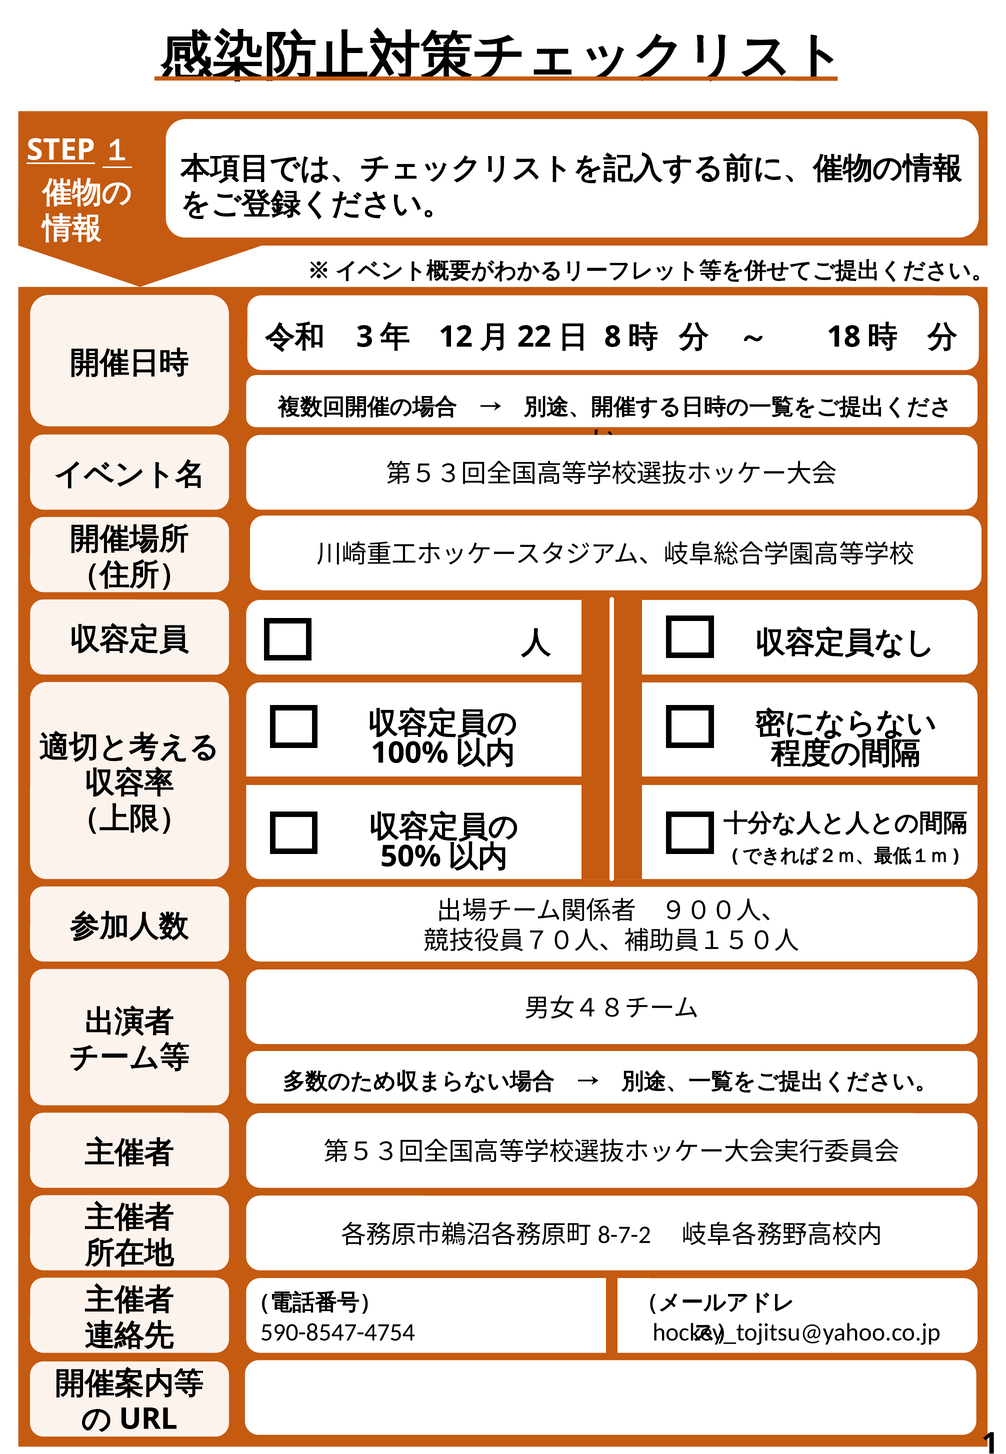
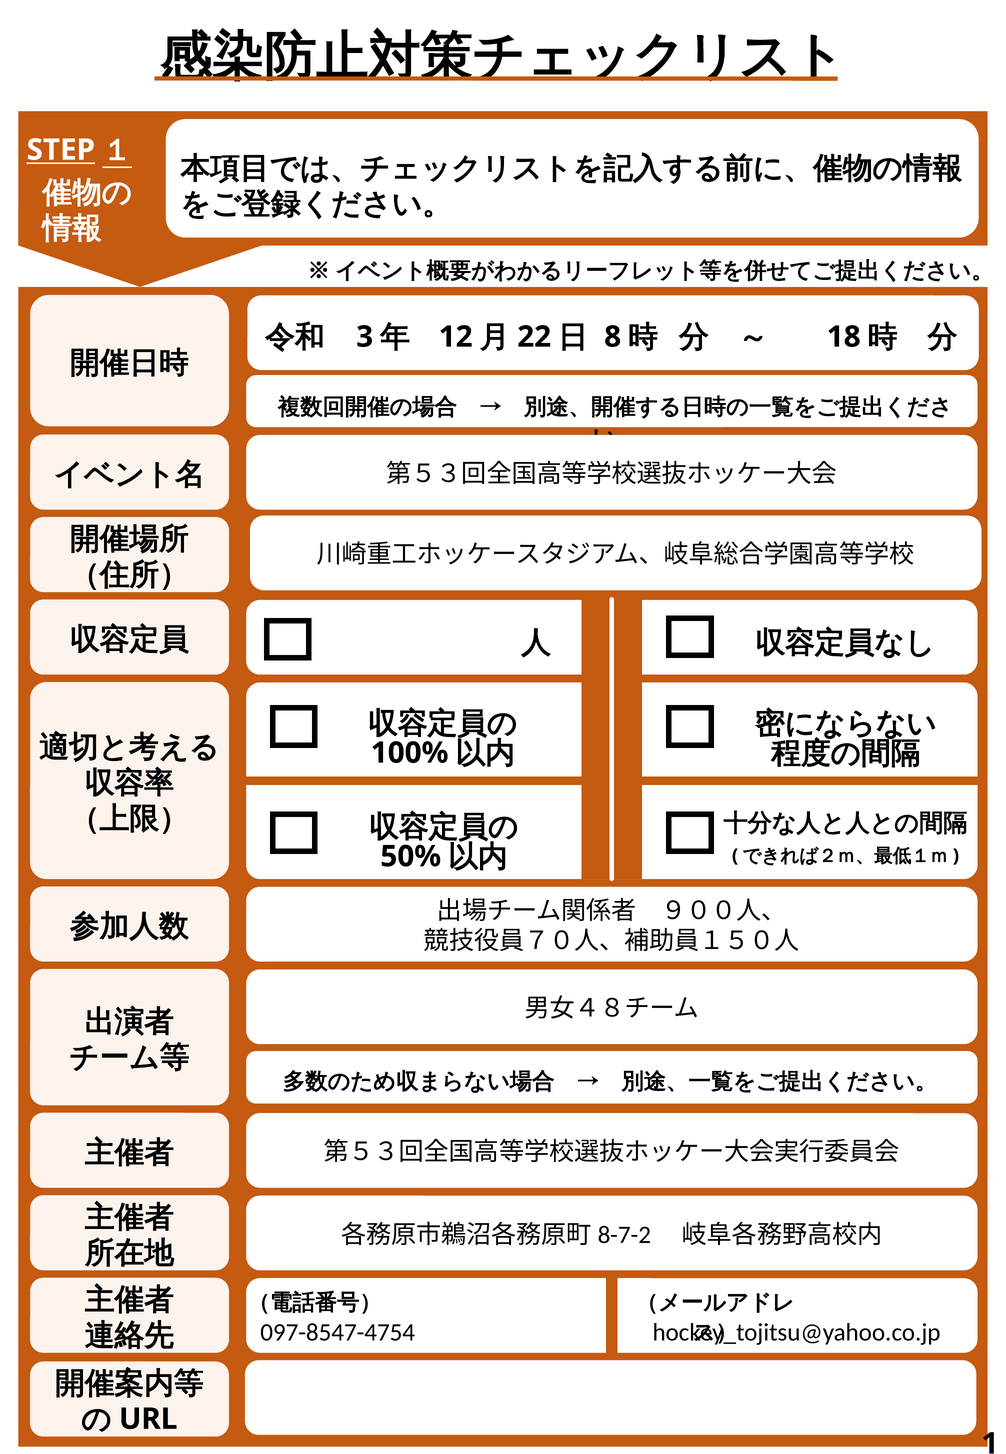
590-8547-4754: 590-8547-4754 -> 097-8547-4754 (338, 1332)
